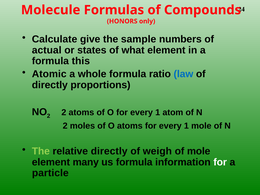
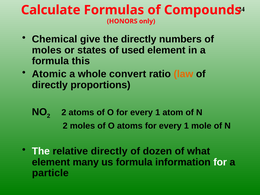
Molecule: Molecule -> Calculate (51, 10)
Calculate: Calculate -> Chemical (55, 39)
the sample: sample -> directly (139, 39)
actual: actual -> moles (47, 50)
what: what -> used (133, 50)
whole formula: formula -> convert (128, 74)
law colour: blue -> orange (183, 74)
The colour: light green -> white (41, 151)
weigh: weigh -> dozen (157, 151)
of mole: mole -> what (199, 151)
